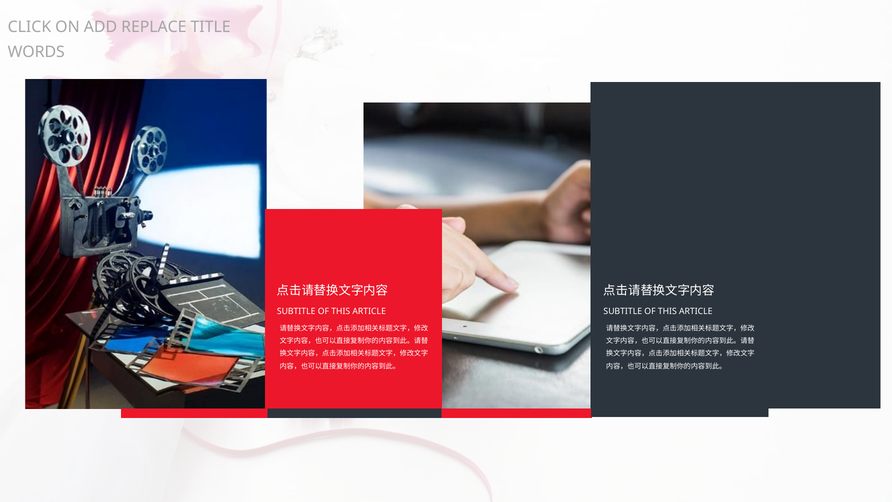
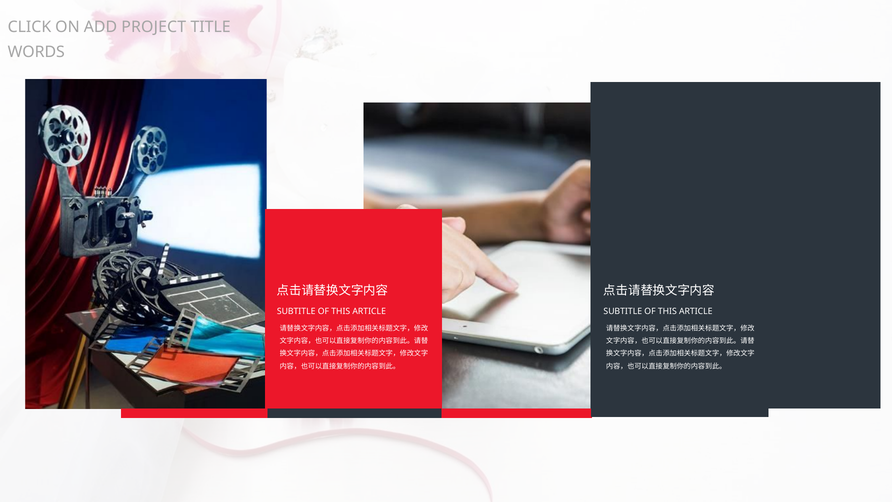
REPLACE: REPLACE -> PROJECT (154, 27)
